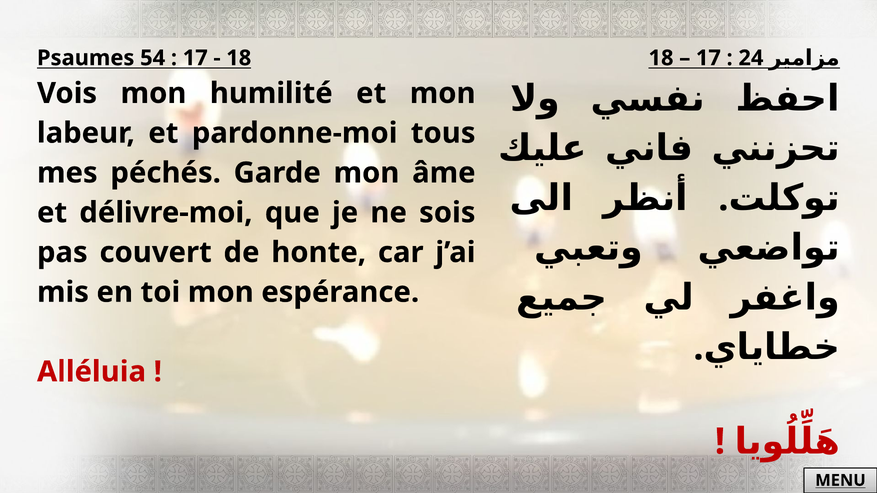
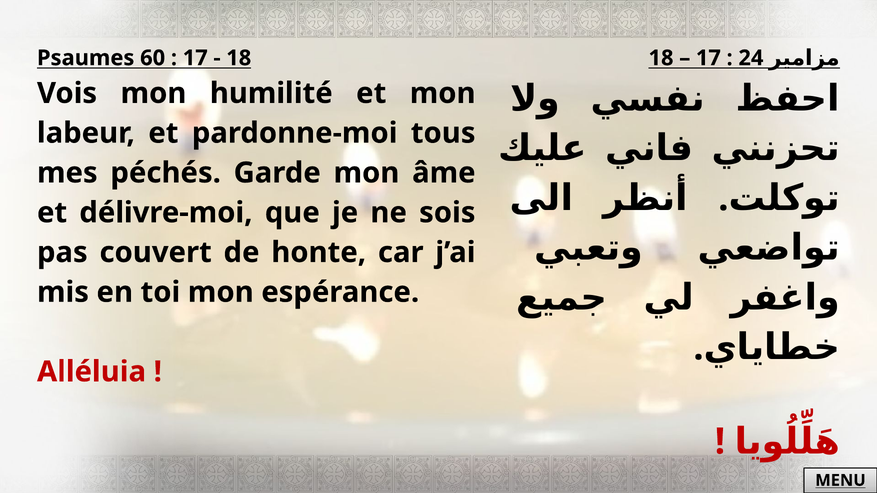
54: 54 -> 60 (153, 58)
